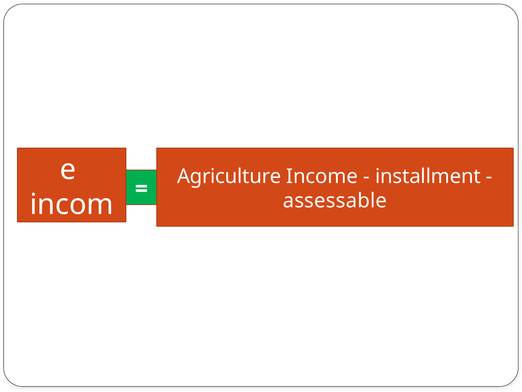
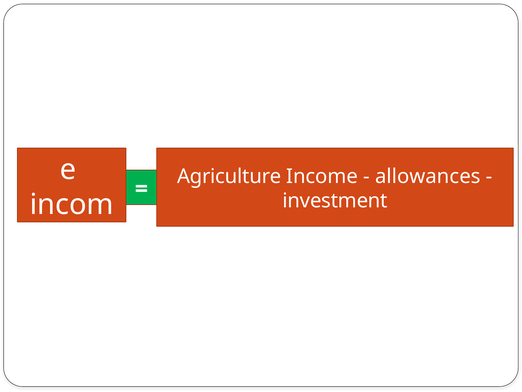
installment: installment -> allowances (428, 176)
assessable: assessable -> investment (335, 201)
